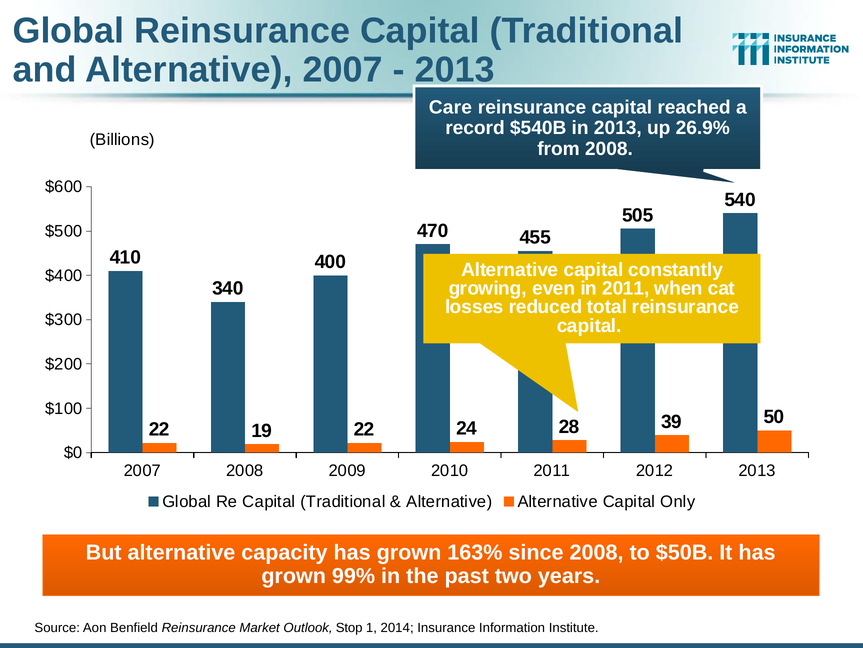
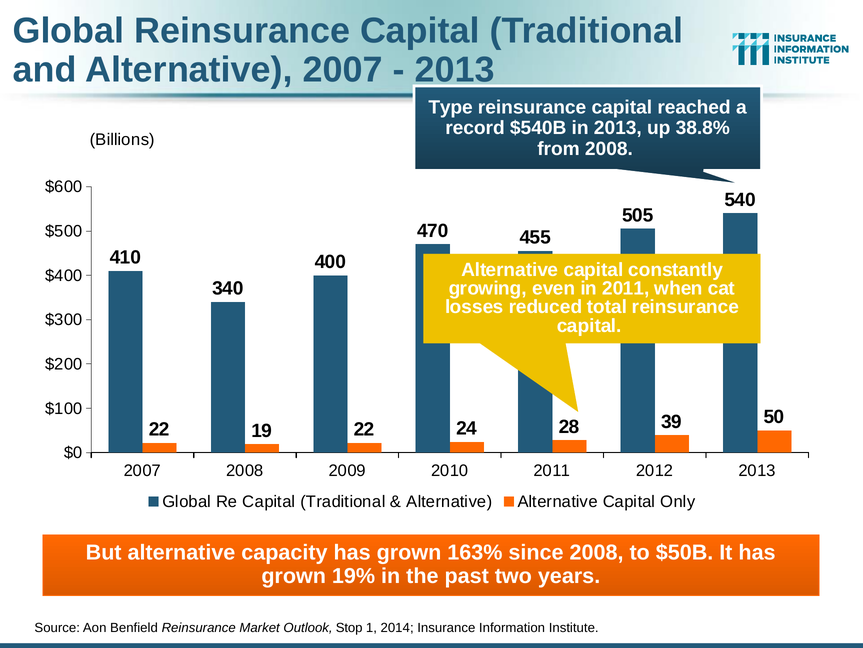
Care: Care -> Type (451, 107)
26.9%: 26.9% -> 38.8% (703, 128)
99%: 99% -> 19% (354, 575)
